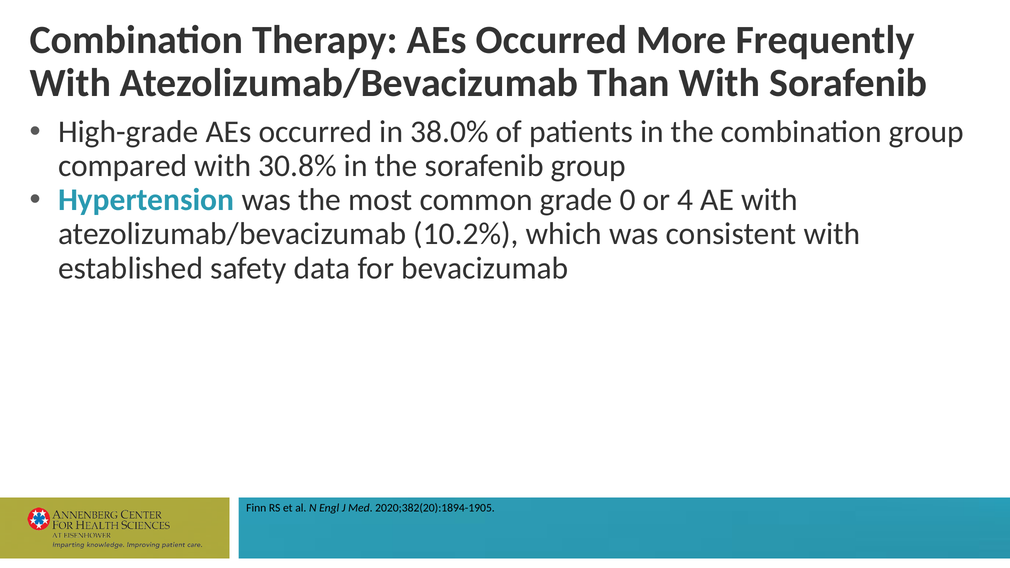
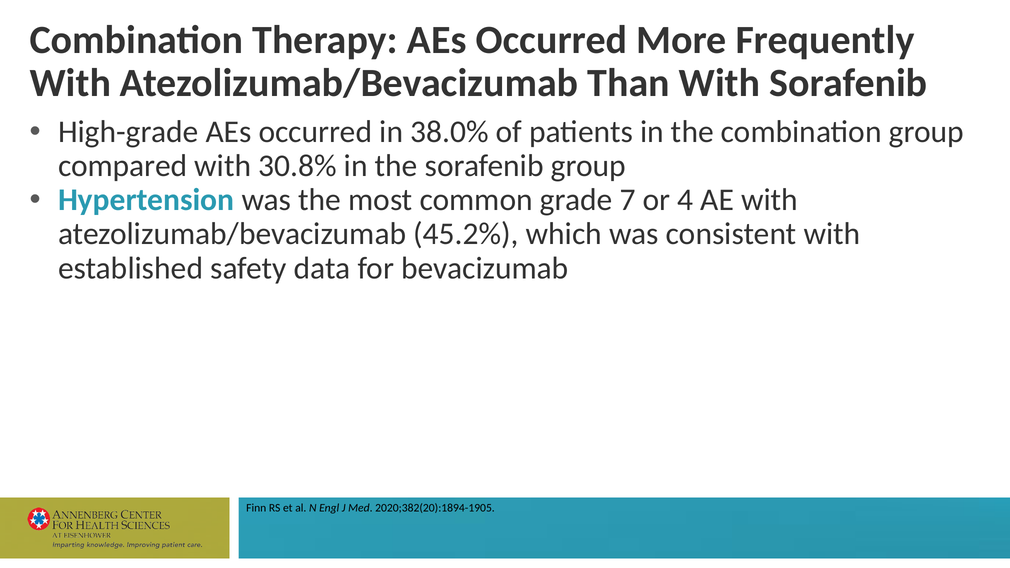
0: 0 -> 7 (628, 200)
10.2%: 10.2% -> 45.2% (466, 234)
